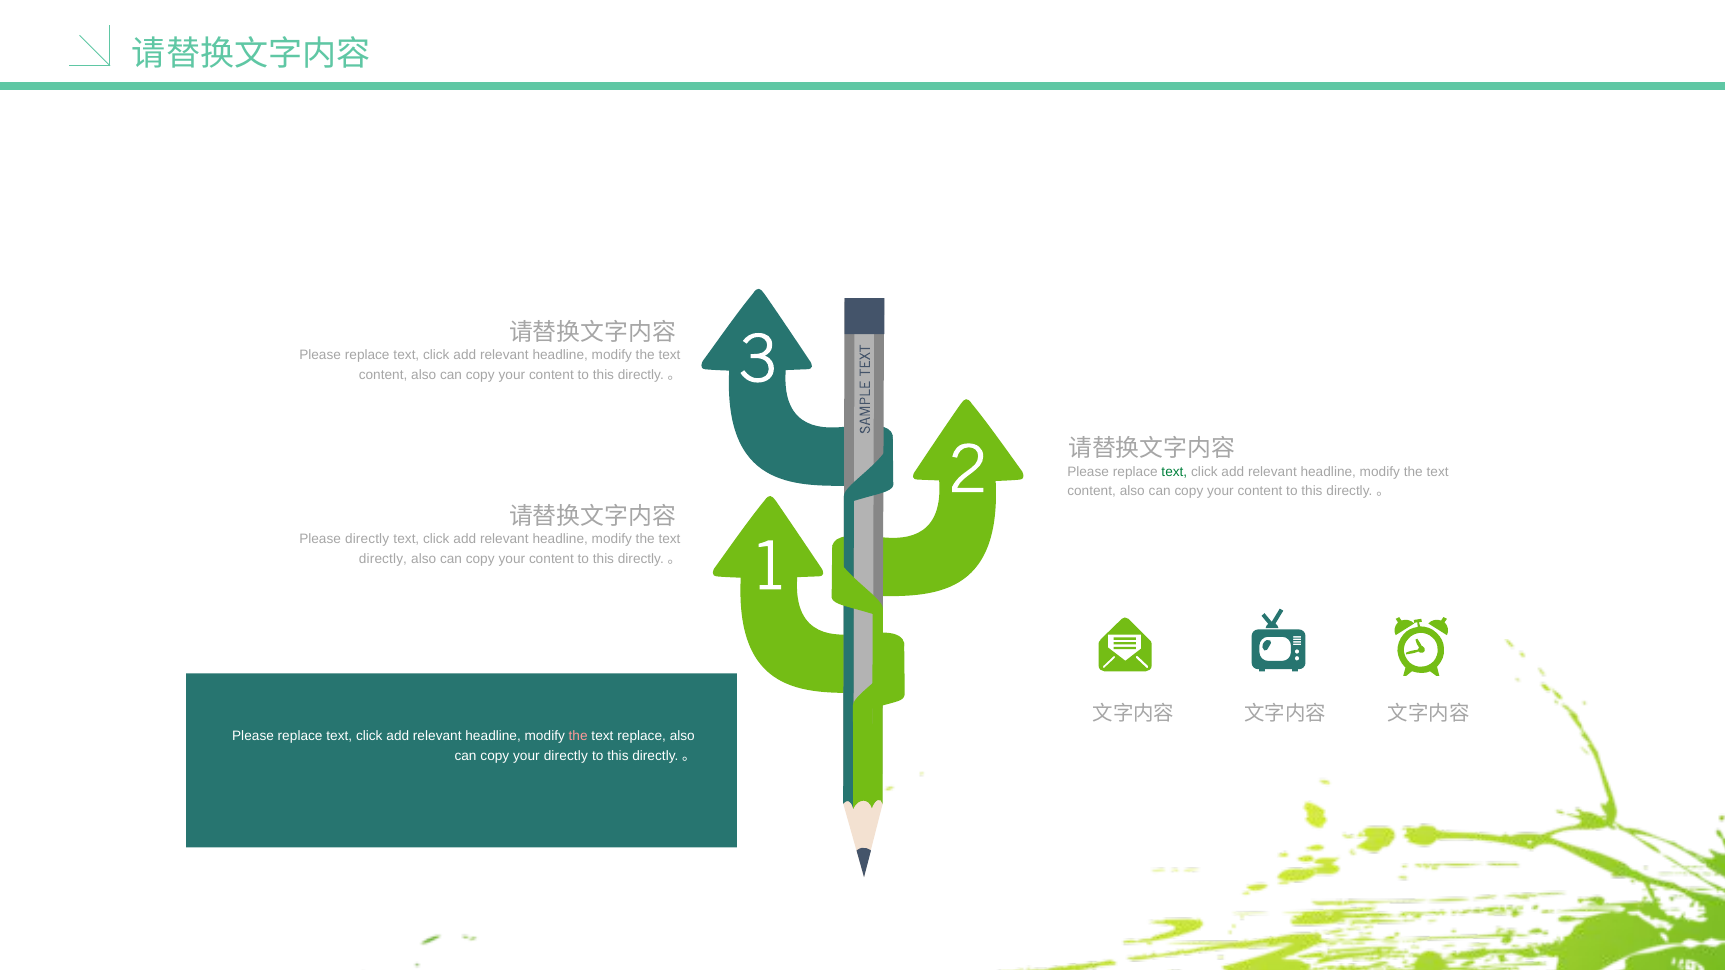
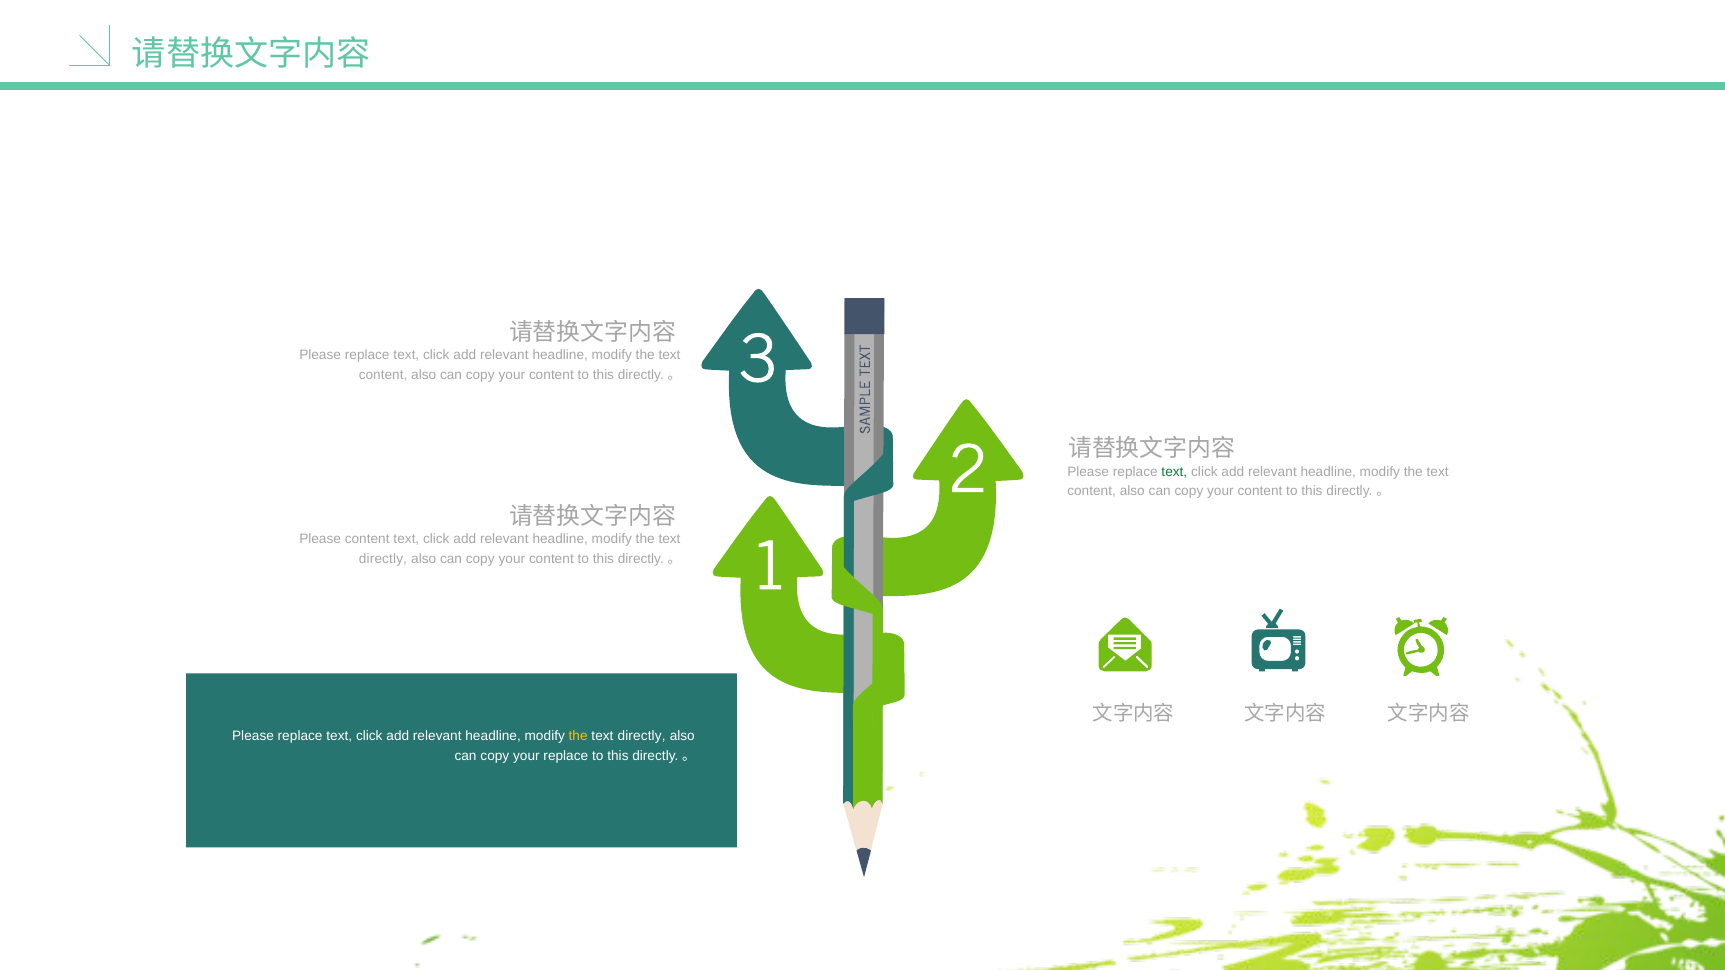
Please directly: directly -> content (367, 539)
the colour: pink -> yellow (578, 736)
replace: replace -> directly (642, 736)
your directly: directly -> replace (566, 756)
